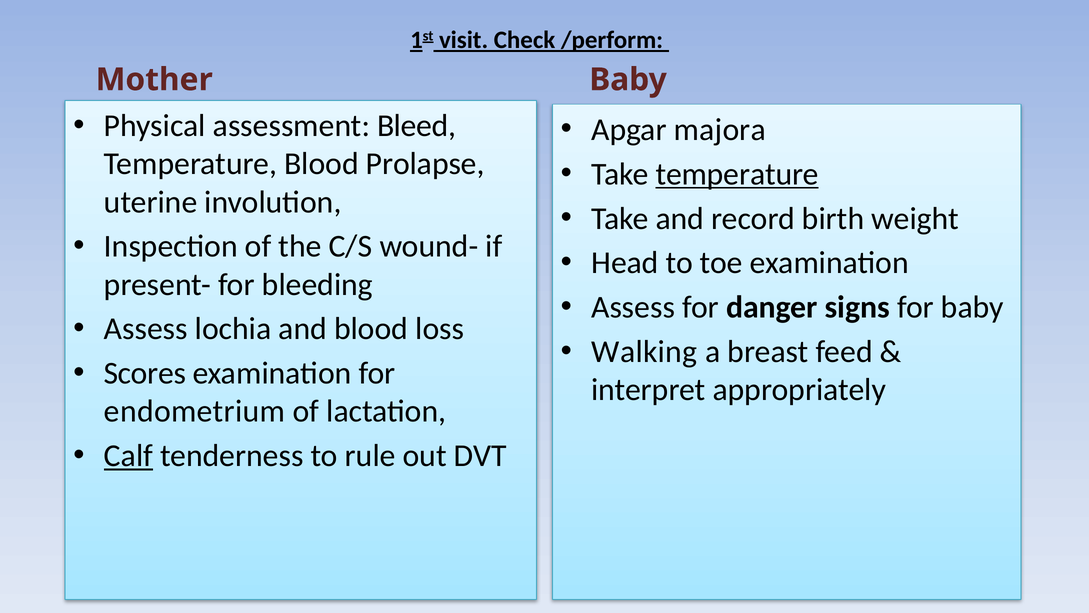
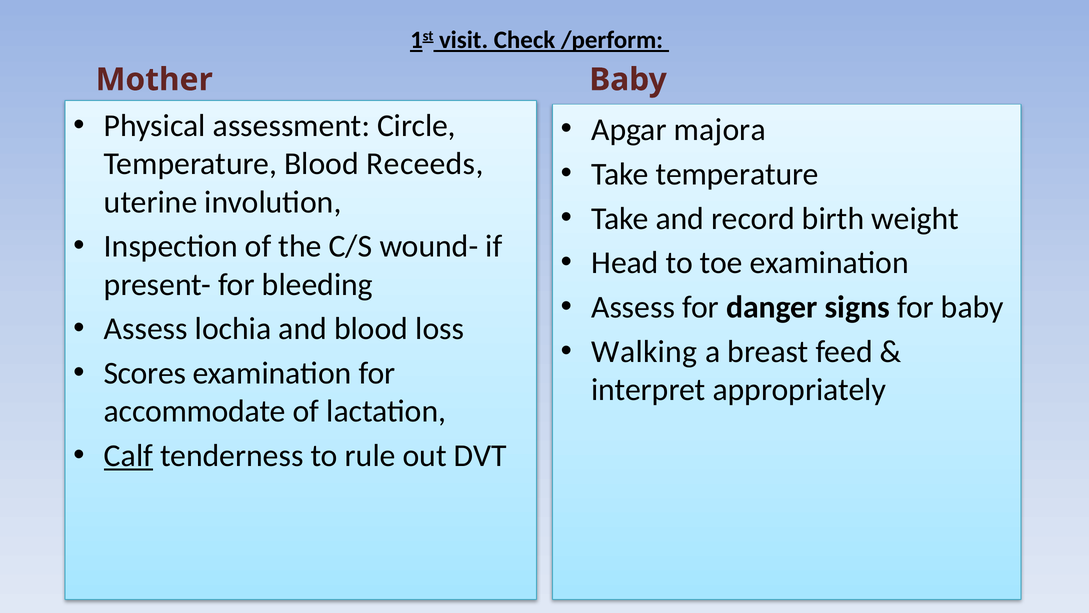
Bleed: Bleed -> Circle (416, 126)
Prolapse: Prolapse -> Receeds (425, 164)
temperature underline: present -> none (737, 174)
endometrium: endometrium -> accommodate (195, 411)
